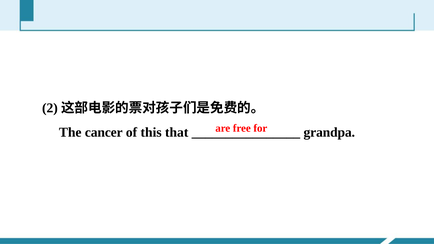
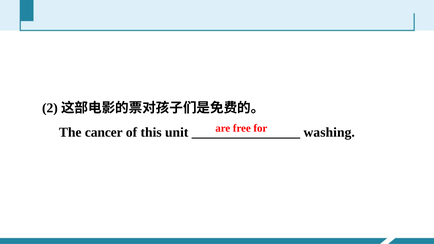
that: that -> unit (177, 132)
grandpa: grandpa -> washing (329, 132)
